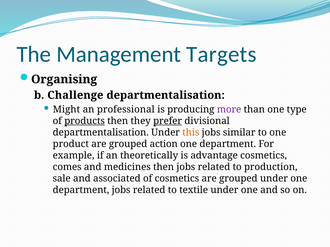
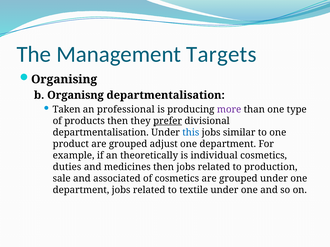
Challenge: Challenge -> Organisng (75, 95)
Might: Might -> Taken (67, 110)
products underline: present -> none (85, 121)
this colour: orange -> blue (191, 133)
action: action -> adjust (164, 144)
advantage: advantage -> individual (214, 156)
comes: comes -> duties (67, 167)
